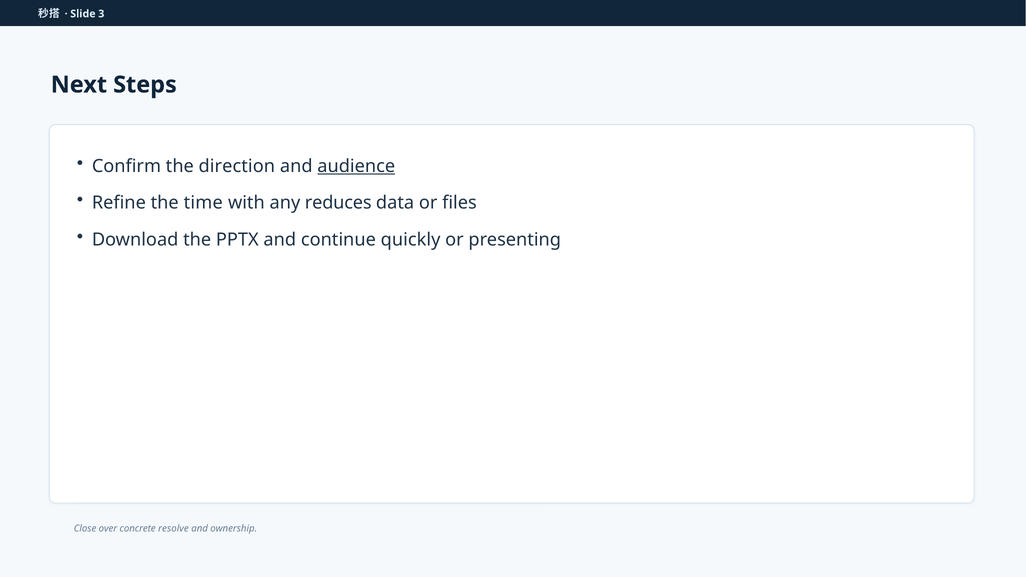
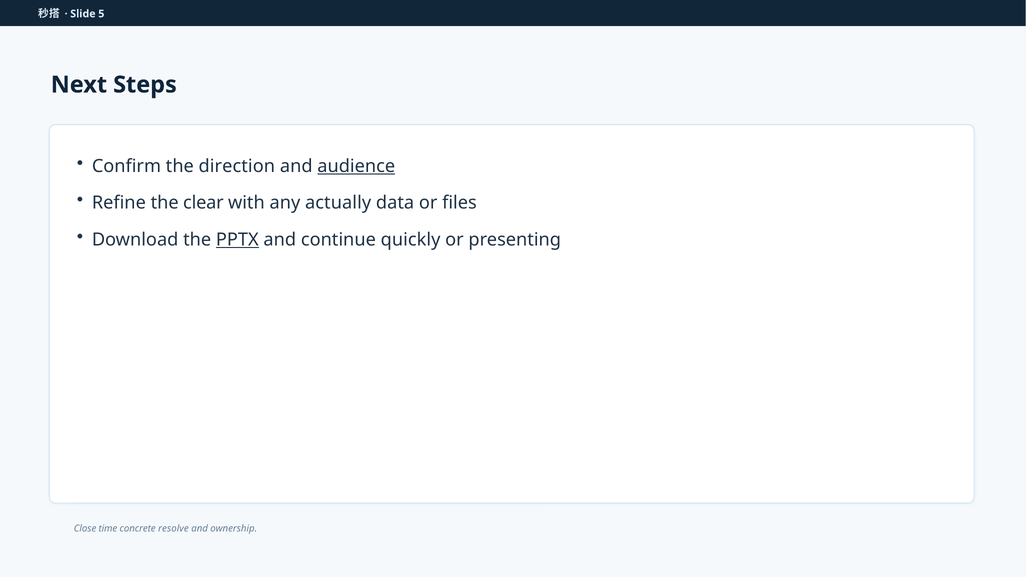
3: 3 -> 5 (101, 14)
time: time -> clear (203, 203)
reduces: reduces -> actually (338, 203)
PPTX underline: none -> present (237, 240)
over: over -> time (108, 529)
